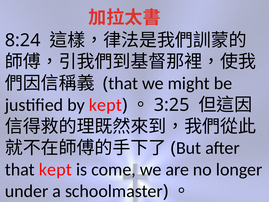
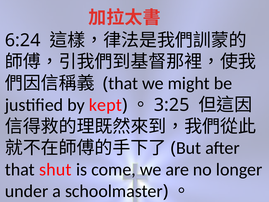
8:24: 8:24 -> 6:24 (23, 40)
that kept: kept -> shut (55, 169)
